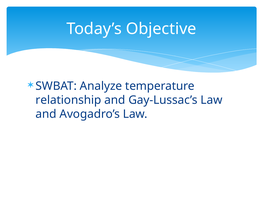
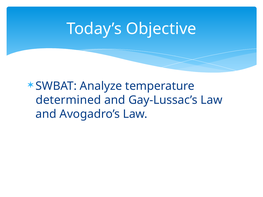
relationship: relationship -> determined (68, 100)
